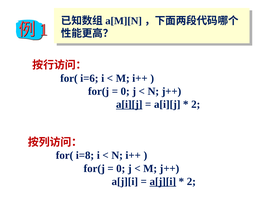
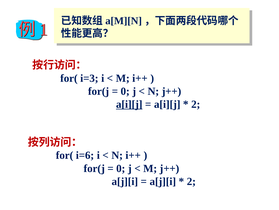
i=6: i=6 -> i=3 (89, 78)
i=8: i=8 -> i=6 (85, 155)
a[j][i underline: present -> none (163, 181)
